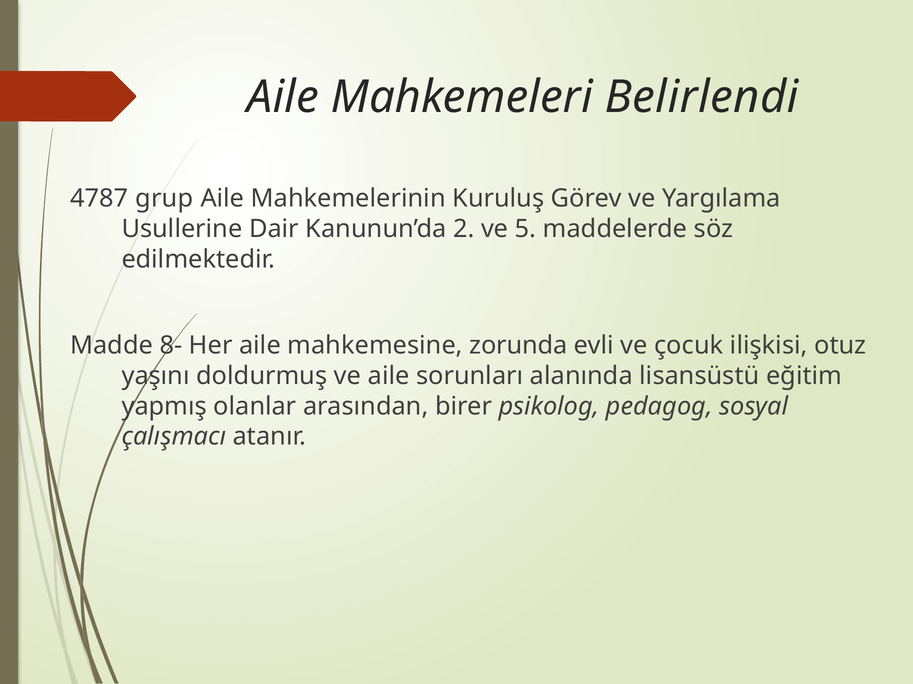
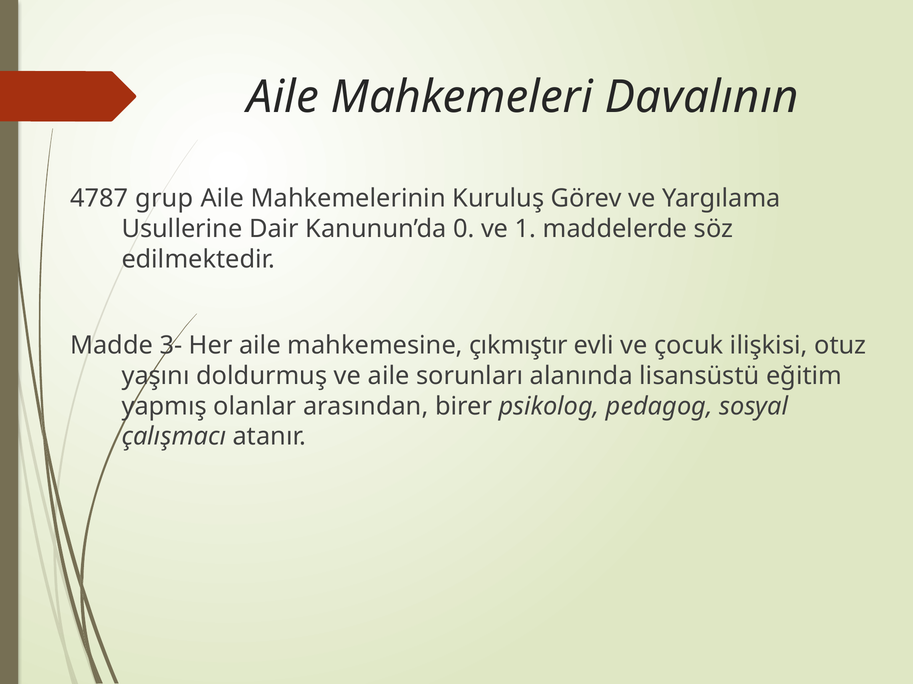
Belirlendi: Belirlendi -> Davalının (702, 97)
2: 2 -> 0 (464, 229)
5: 5 -> 1 (526, 229)
8-: 8- -> 3- (171, 346)
zorunda: zorunda -> çıkmıştır (518, 346)
